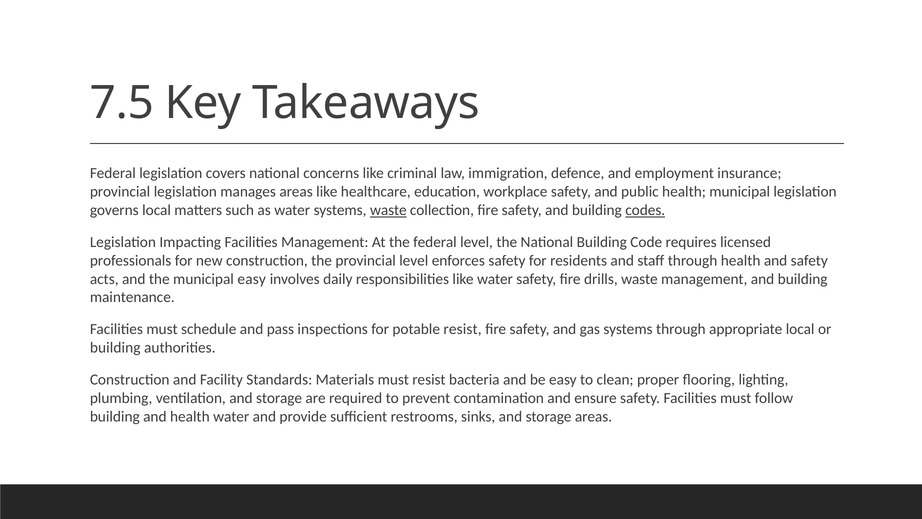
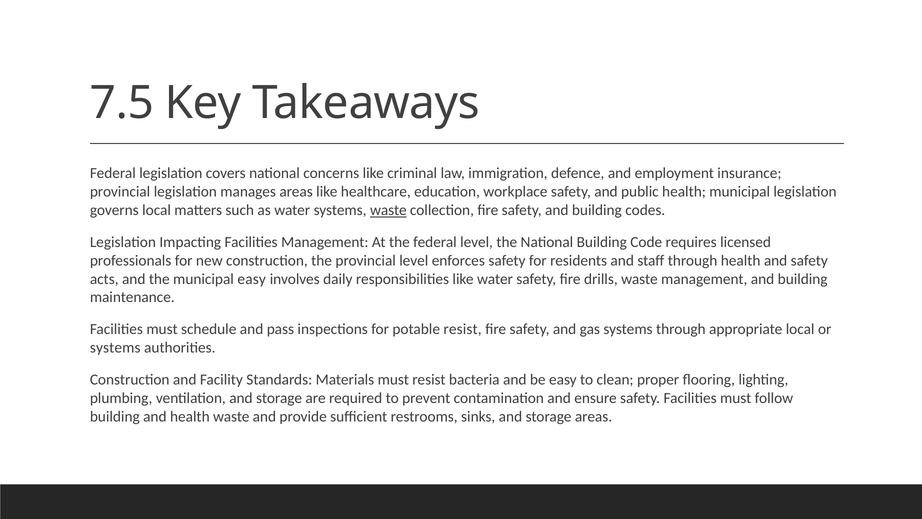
codes underline: present -> none (645, 210)
building: building -> systems (115, 348)
health water: water -> waste (231, 416)
